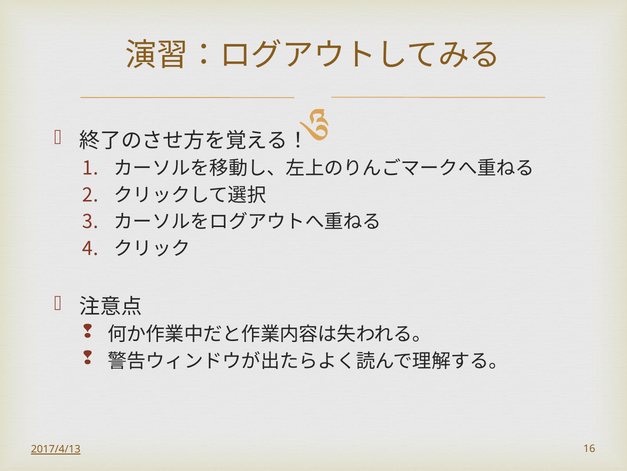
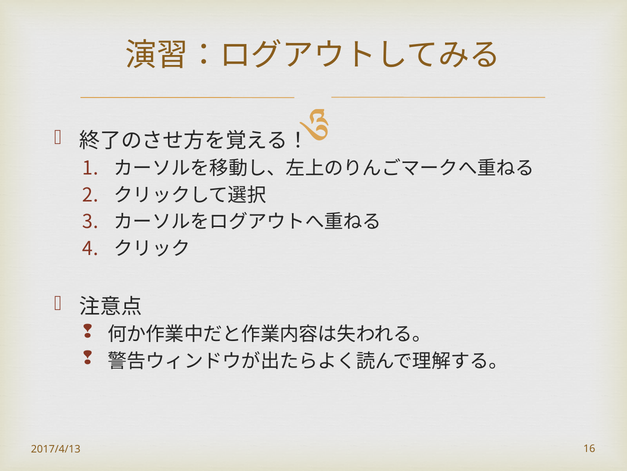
2017/4/13 underline: present -> none (56, 449)
